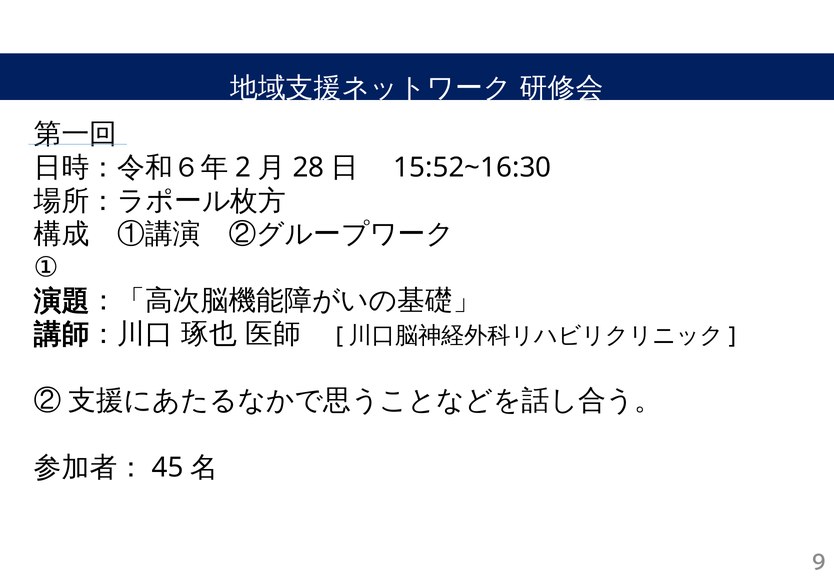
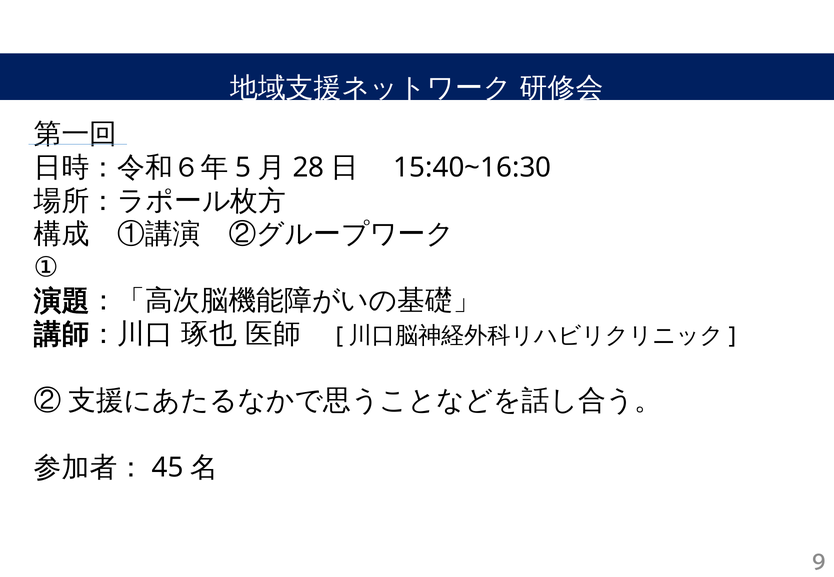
2: 2 -> 5 (243, 168)
15:52~16:30: 15:52~16:30 -> 15:40~16:30 (472, 168)
